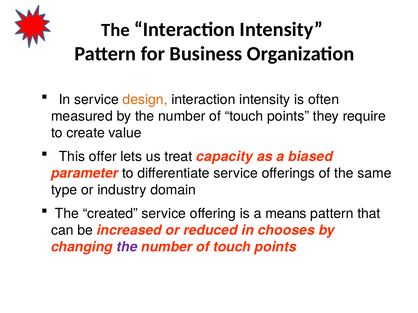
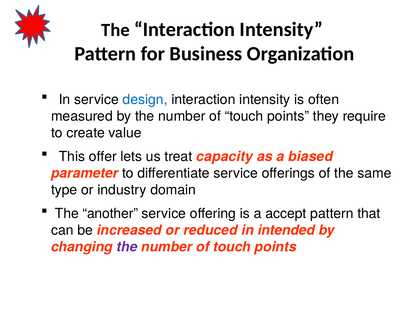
design colour: orange -> blue (145, 100)
created: created -> another (110, 214)
means: means -> accept (286, 214)
chooses: chooses -> intended (286, 231)
